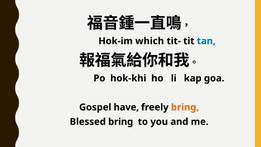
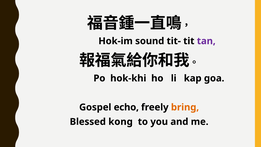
which: which -> sound (150, 41)
tan colour: blue -> purple (206, 41)
have: have -> echo (126, 107)
Blessed bring: bring -> kong (121, 122)
